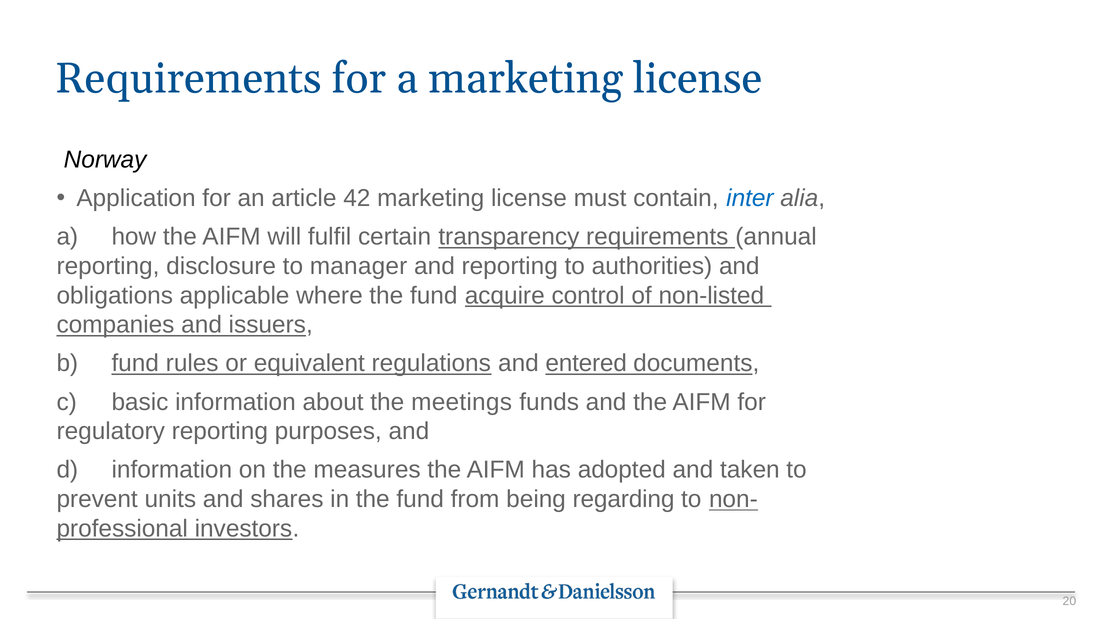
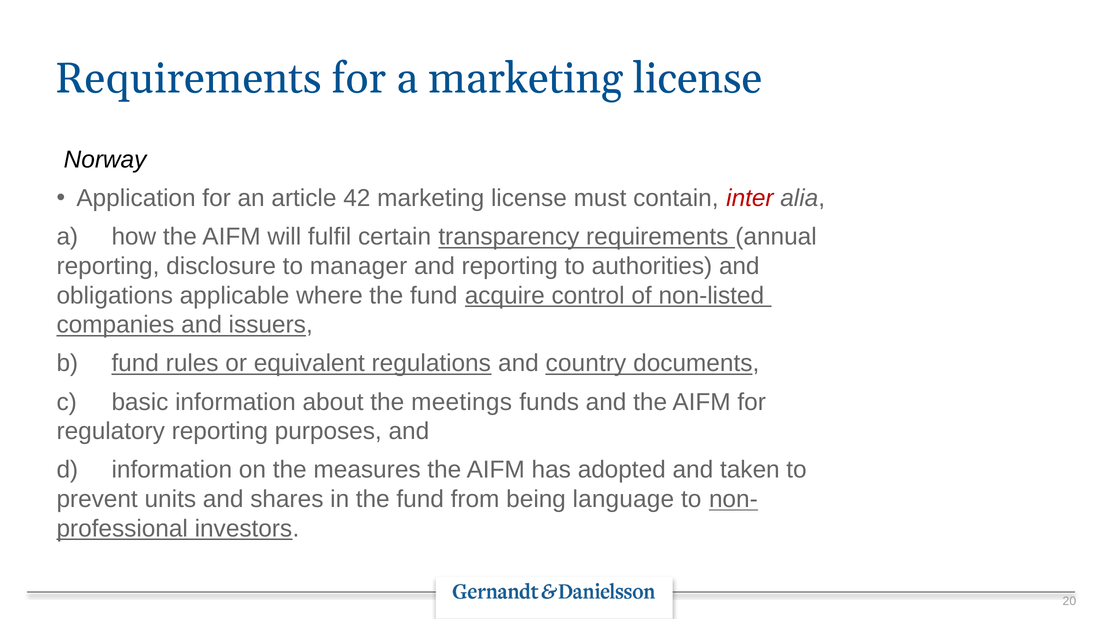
inter colour: blue -> red (750, 199)
entered: entered -> country (586, 364)
regarding: regarding -> language (623, 499)
